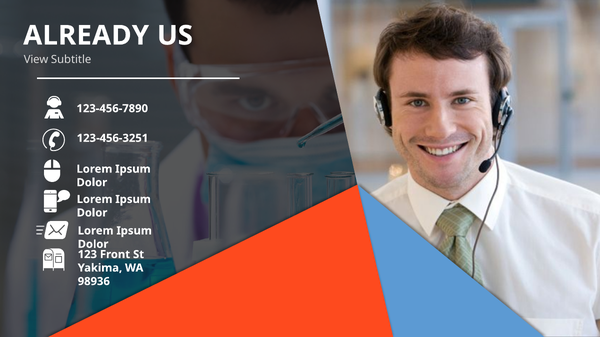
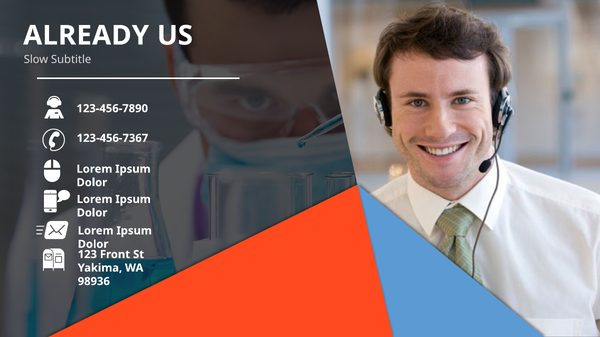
View: View -> Slow (36, 60)
123-456-3251: 123-456-3251 -> 123-456-7367 (112, 138)
